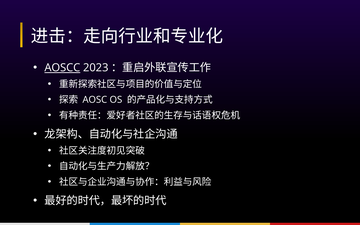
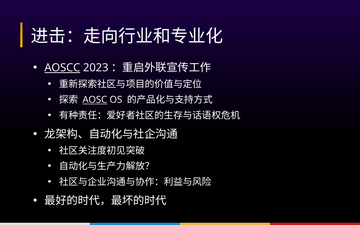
AOSC underline: none -> present (95, 100)
